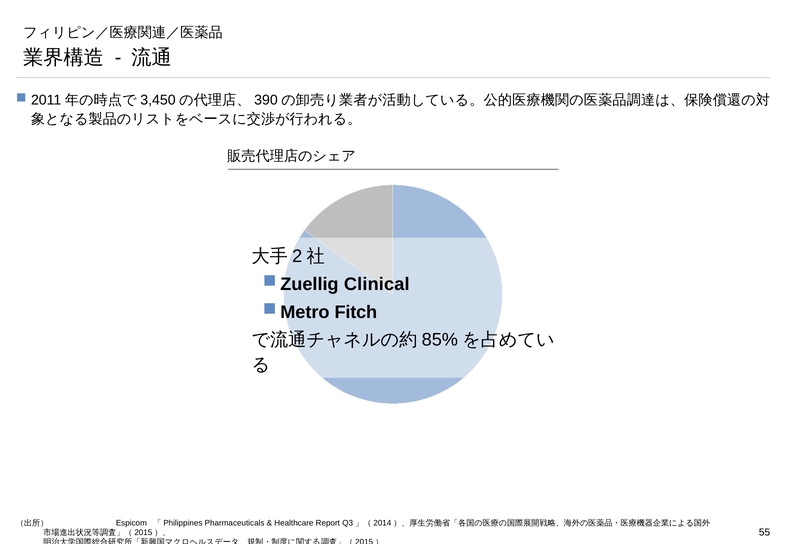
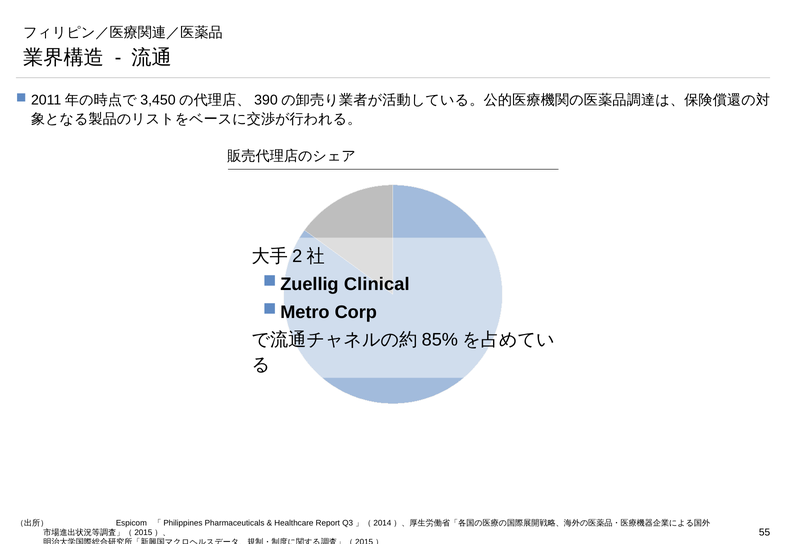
Fitch: Fitch -> Corp (356, 312)
